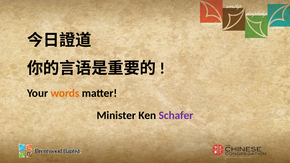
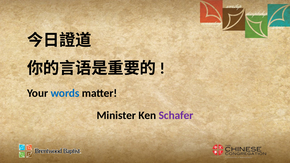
words colour: orange -> blue (65, 93)
